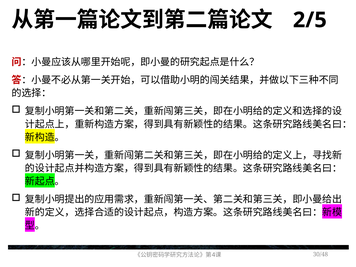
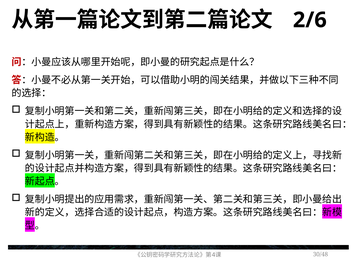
2/5: 2/5 -> 2/6 (310, 20)
